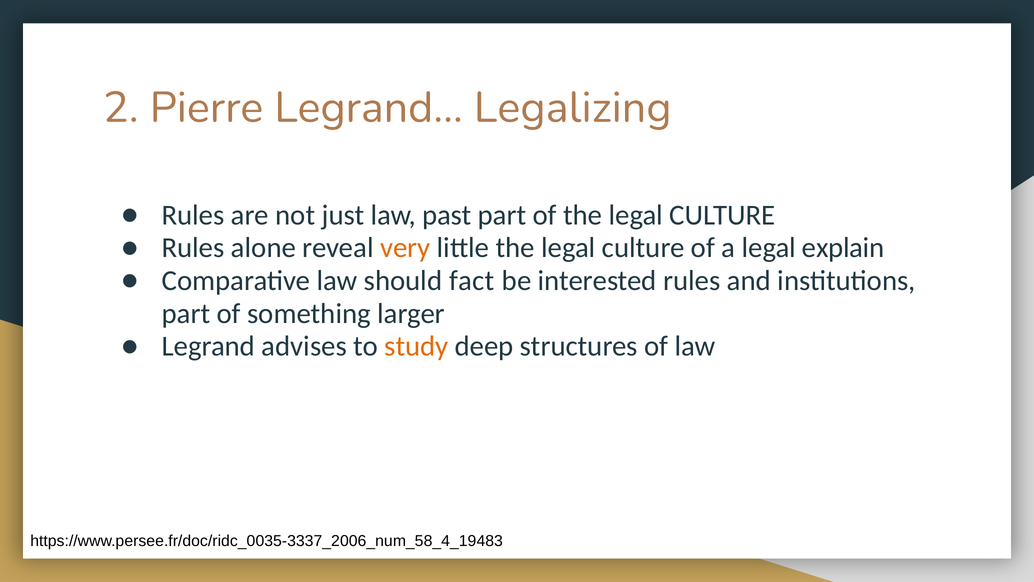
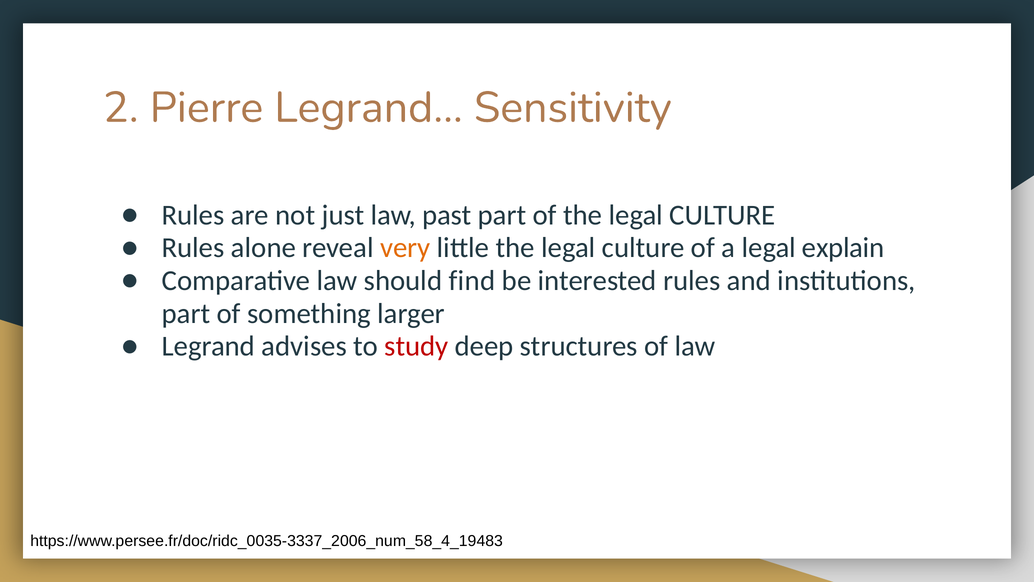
Legalizing: Legalizing -> Sensitivity (573, 108)
fact: fact -> find (472, 281)
study colour: orange -> red (416, 346)
